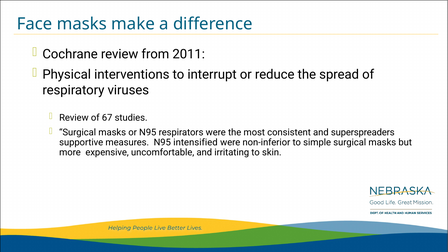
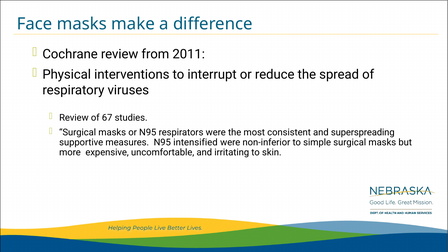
superspreaders: superspreaders -> superspreading (363, 132)
